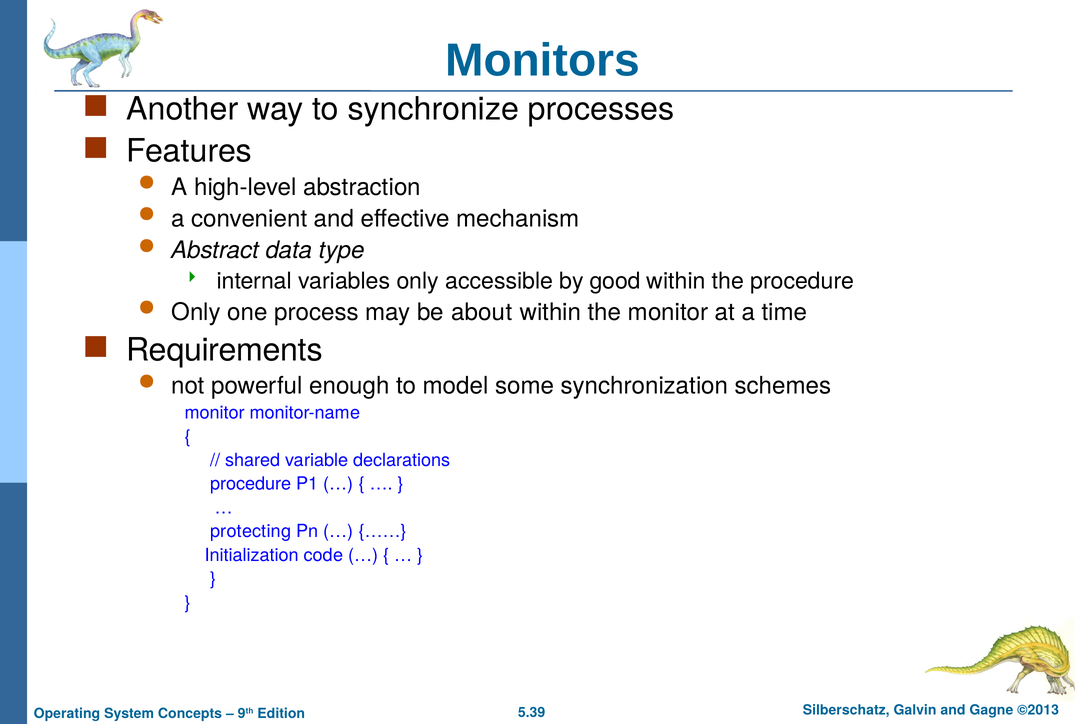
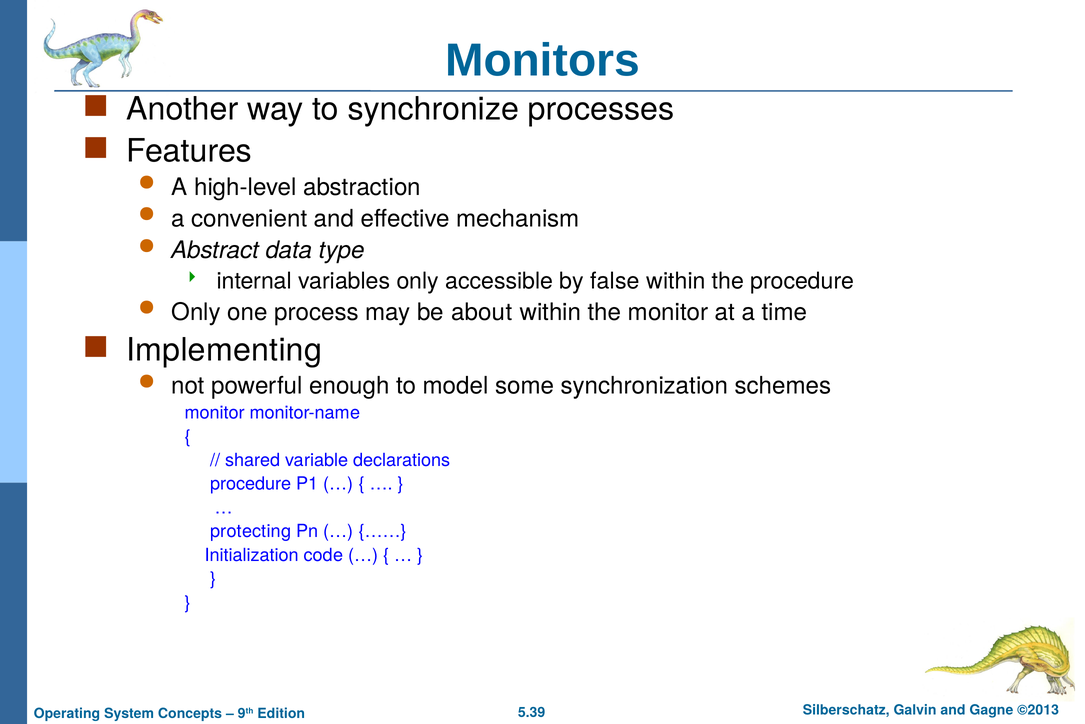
good: good -> false (615, 281)
Requirements: Requirements -> Implementing (224, 350)
